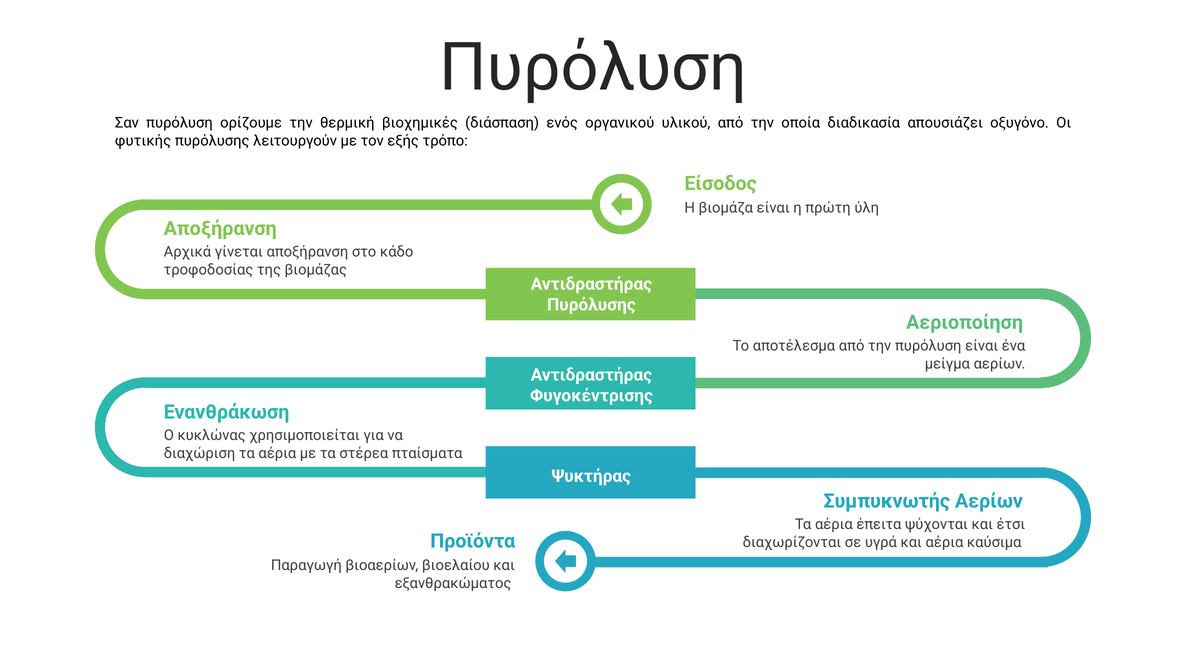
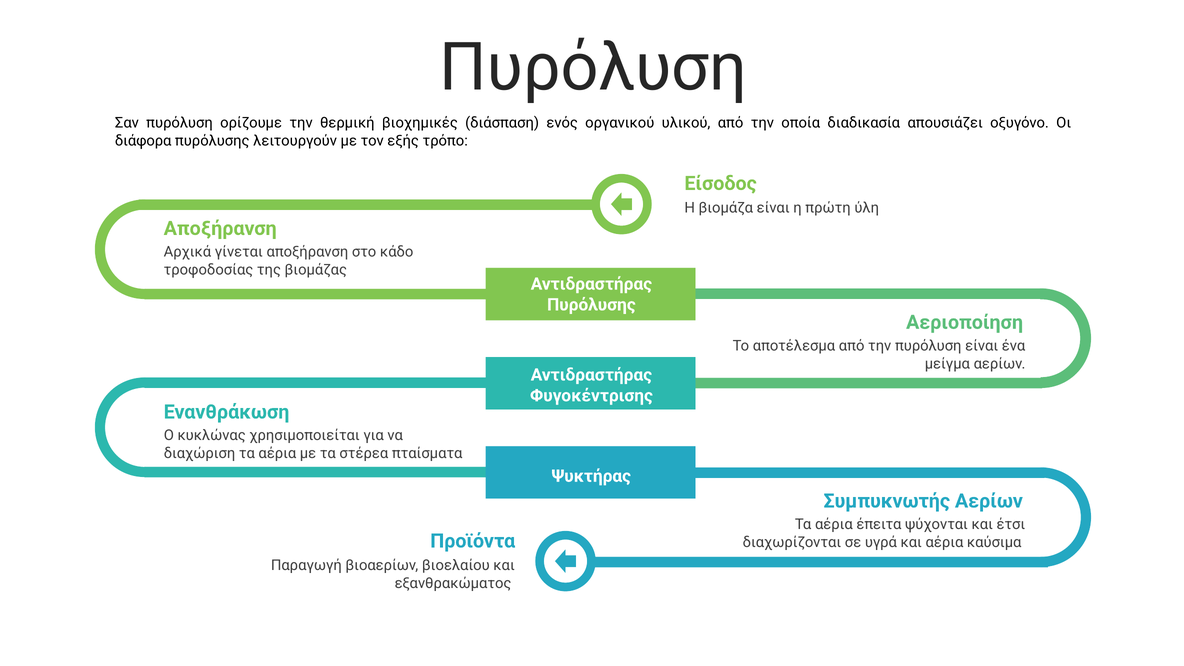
φυτικής: φυτικής -> διάφορα (143, 141)
